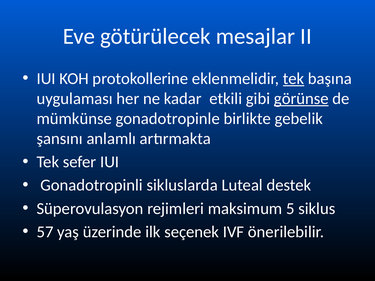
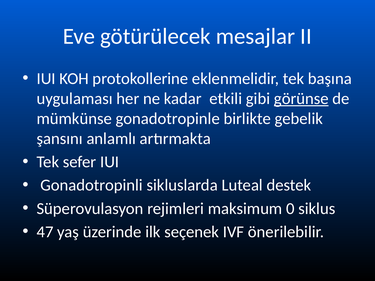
tek underline: present -> none (294, 79)
5: 5 -> 0 (290, 209)
57: 57 -> 47 (45, 232)
